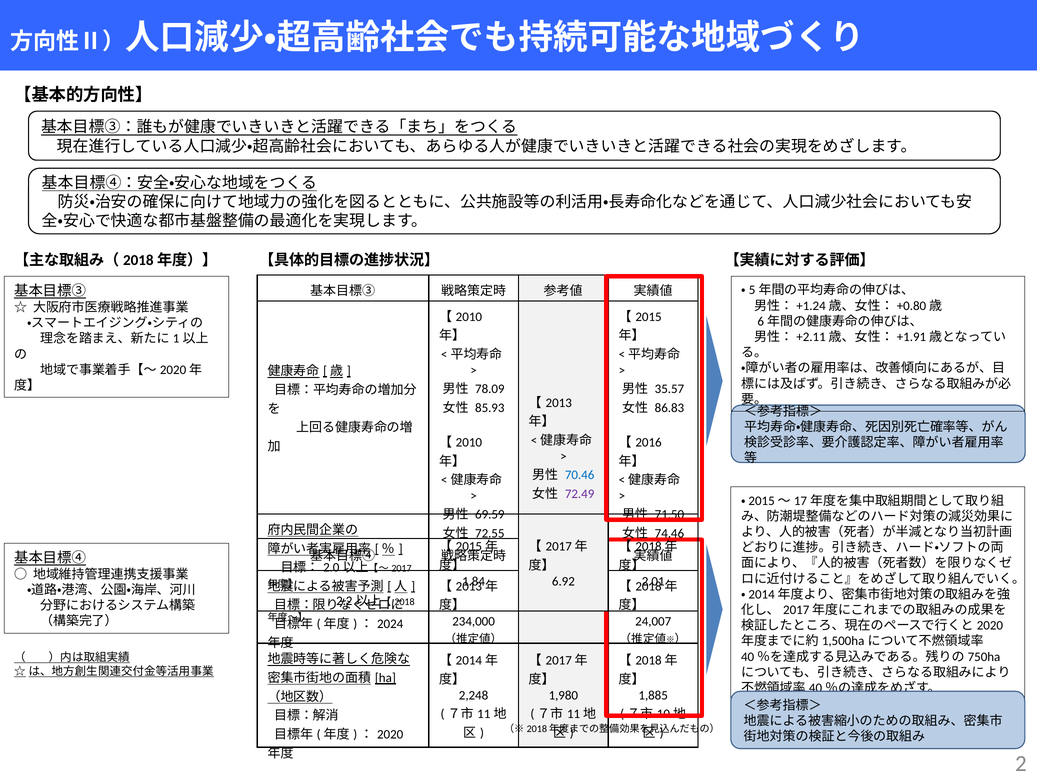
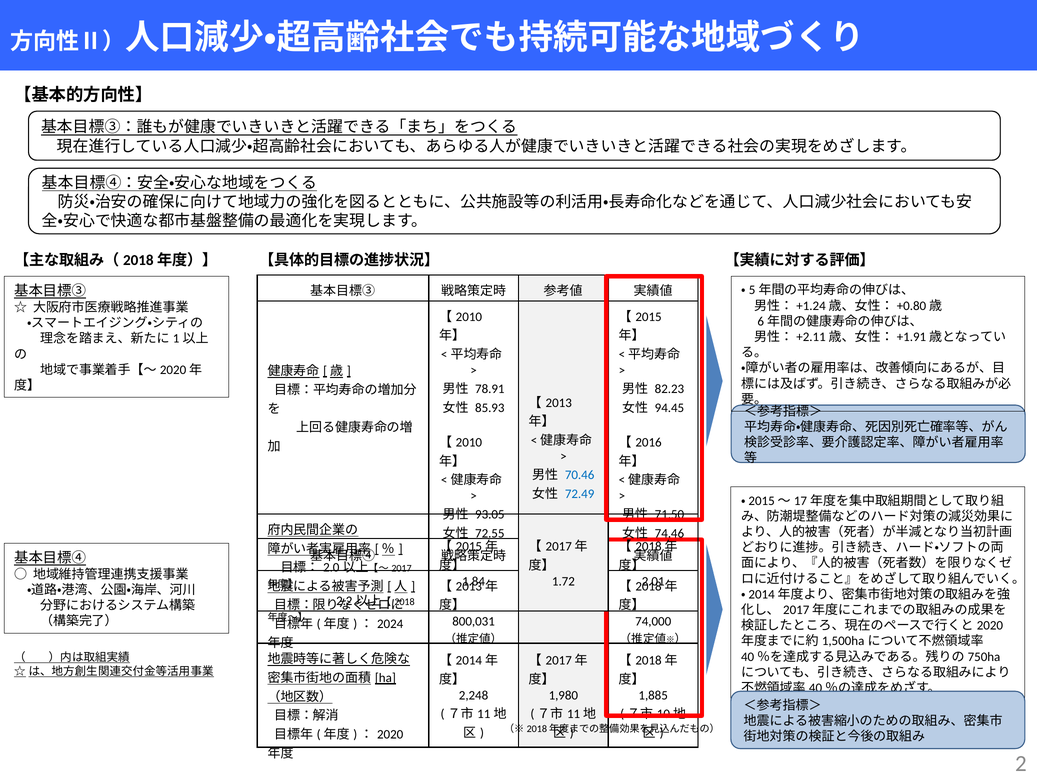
78.09: 78.09 -> 78.91 (490, 389)
35.57: 35.57 -> 82.23 (669, 389)
86.83: 86.83 -> 94.45 (669, 408)
72.49 colour: purple -> blue (580, 494)
69.59: 69.59 -> 93.05 (490, 515)
6.92: 6.92 -> 1.72 (563, 581)
234,000: 234,000 -> 800,031 (474, 621)
24,007: 24,007 -> 74,000 (653, 621)
